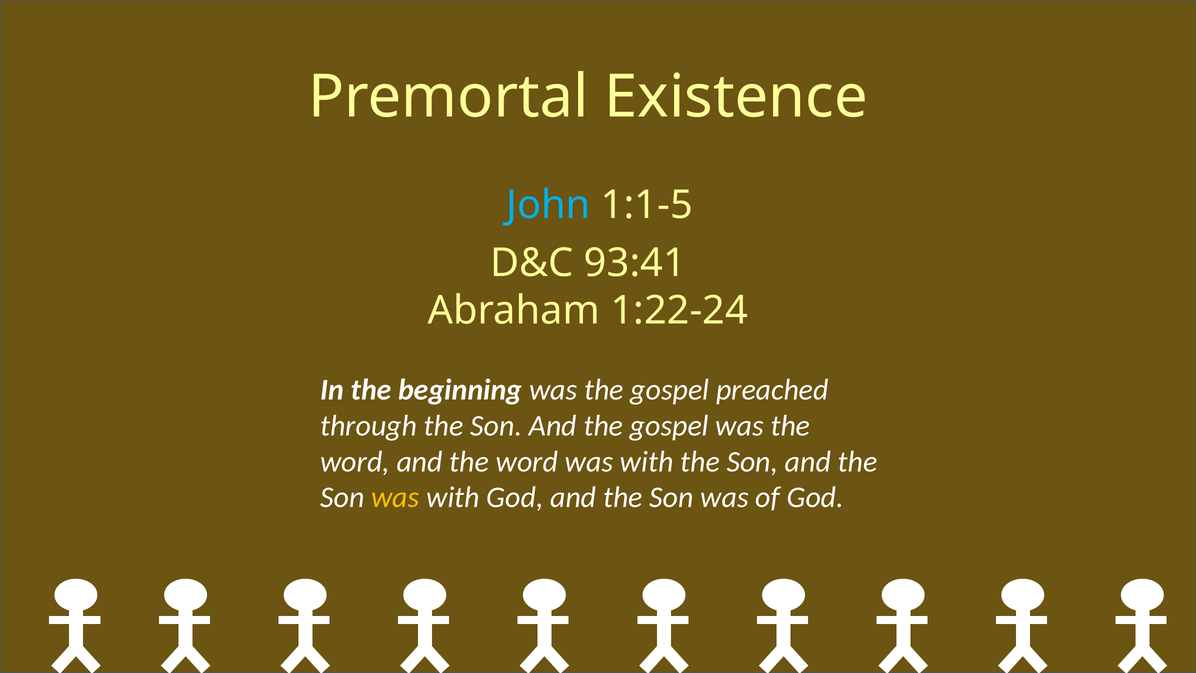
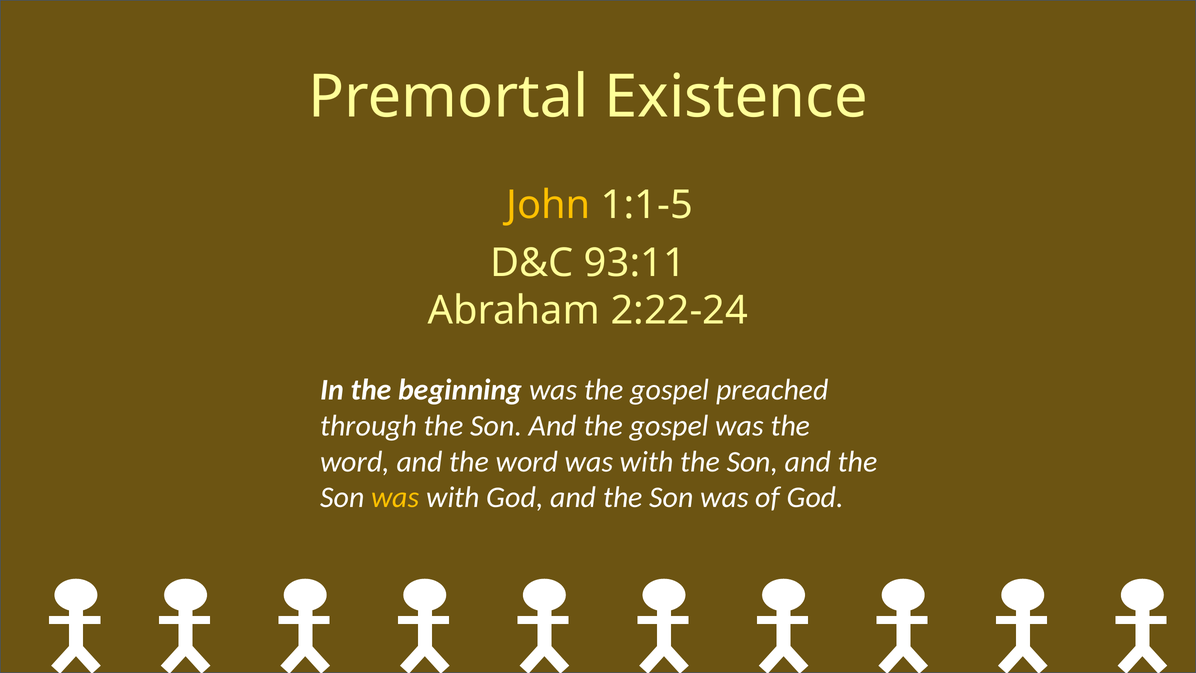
John colour: light blue -> yellow (548, 205)
93:41: 93:41 -> 93:11 (635, 263)
1:22-24: 1:22-24 -> 2:22-24 (679, 311)
